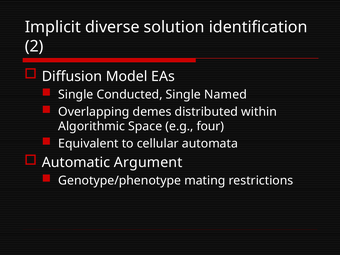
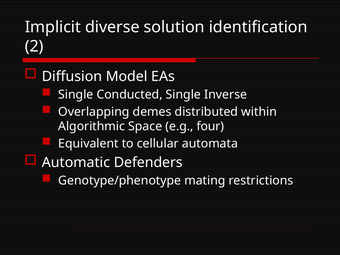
Named: Named -> Inverse (226, 95)
Argument: Argument -> Defenders (148, 162)
